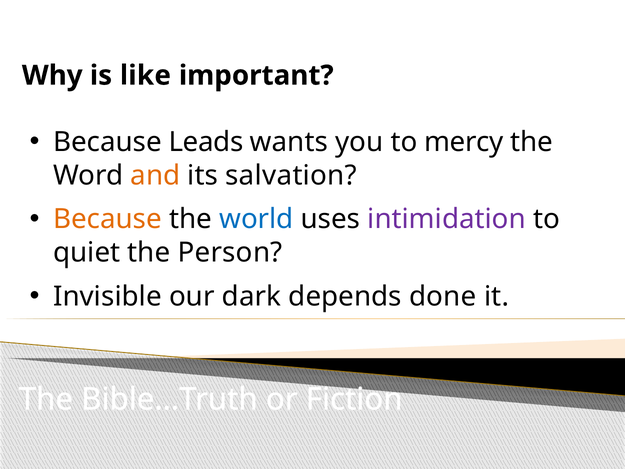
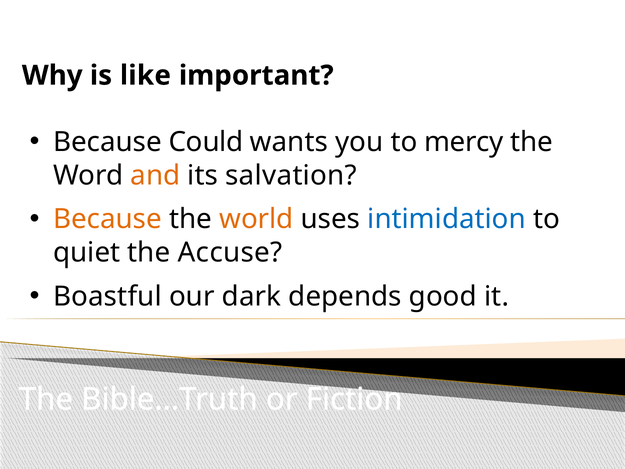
Leads: Leads -> Could (206, 142)
world colour: blue -> orange (256, 219)
intimidation colour: purple -> blue (447, 219)
Person: Person -> Accuse (230, 253)
Invisible: Invisible -> Boastful (107, 296)
done: done -> good (443, 296)
